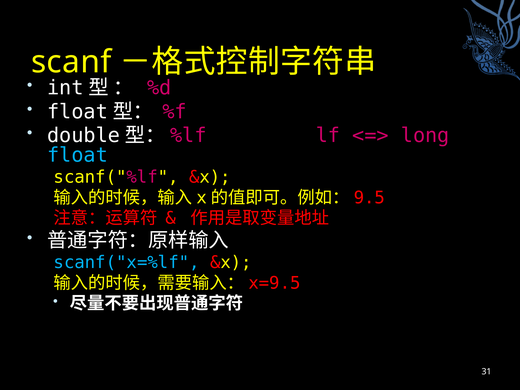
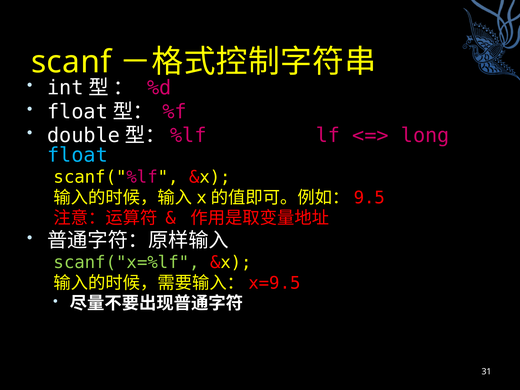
scanf("x=%lf colour: light blue -> light green (127, 263)
